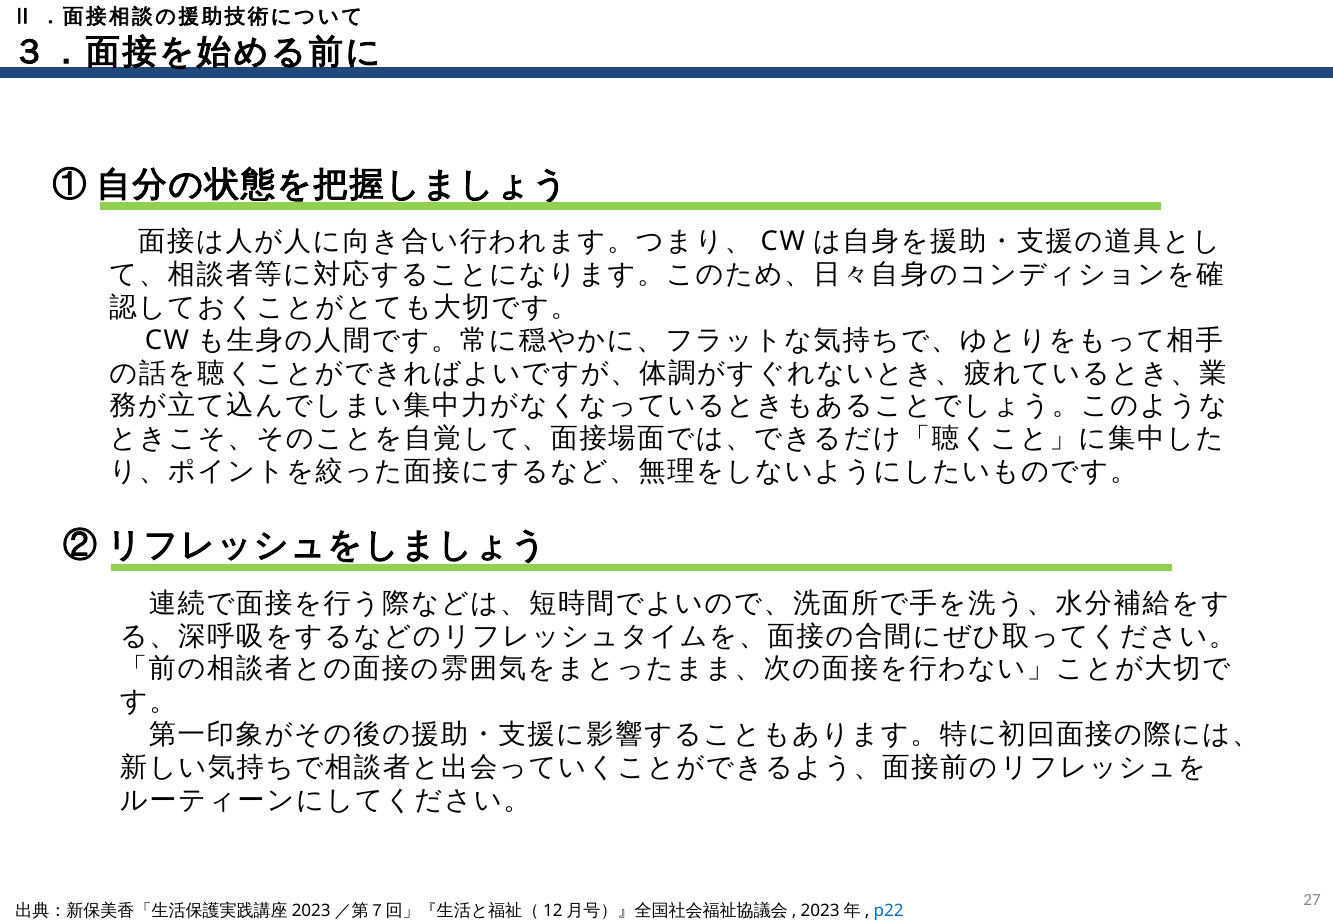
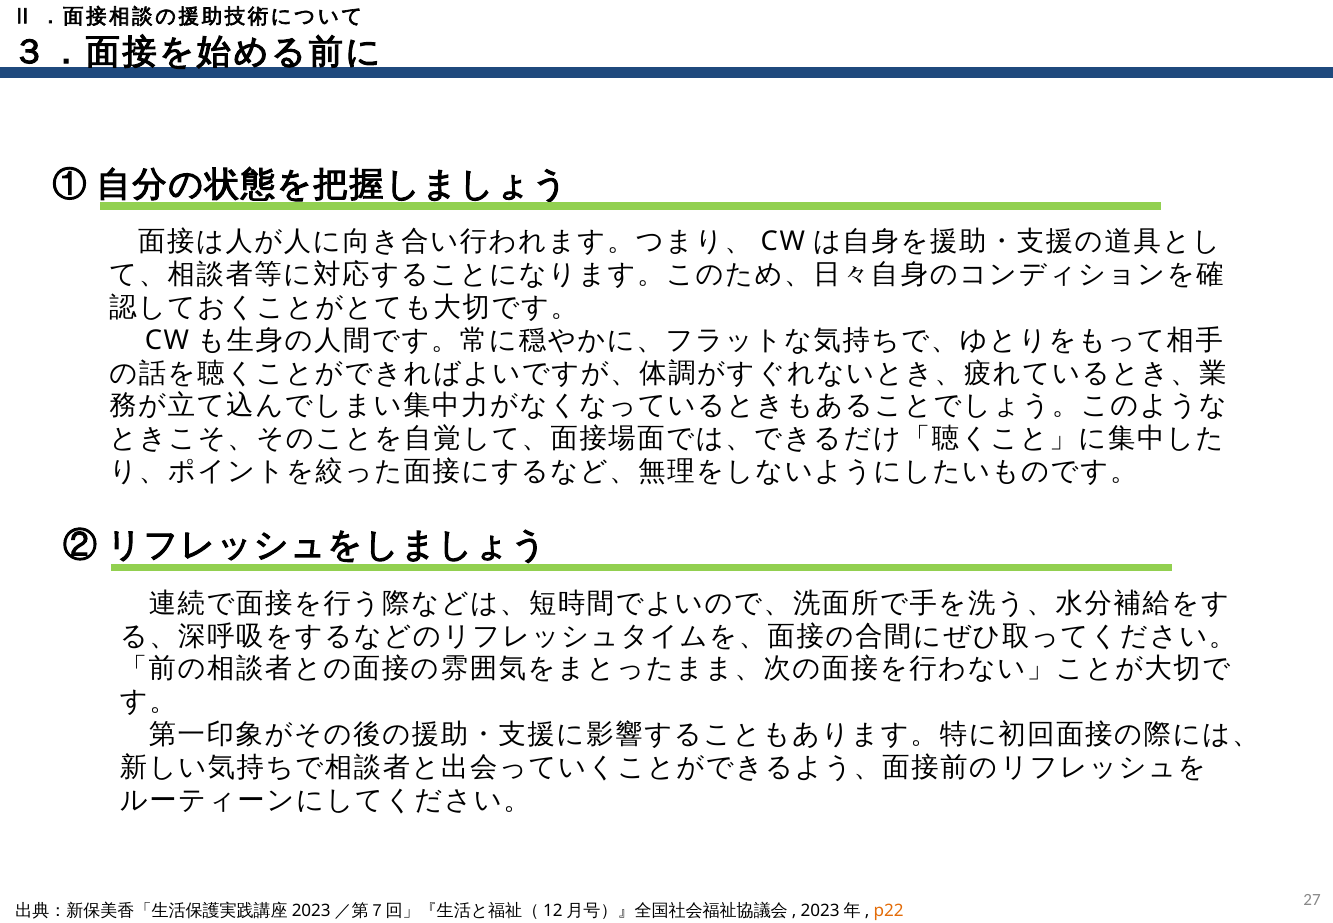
p22 colour: blue -> orange (889, 910)
